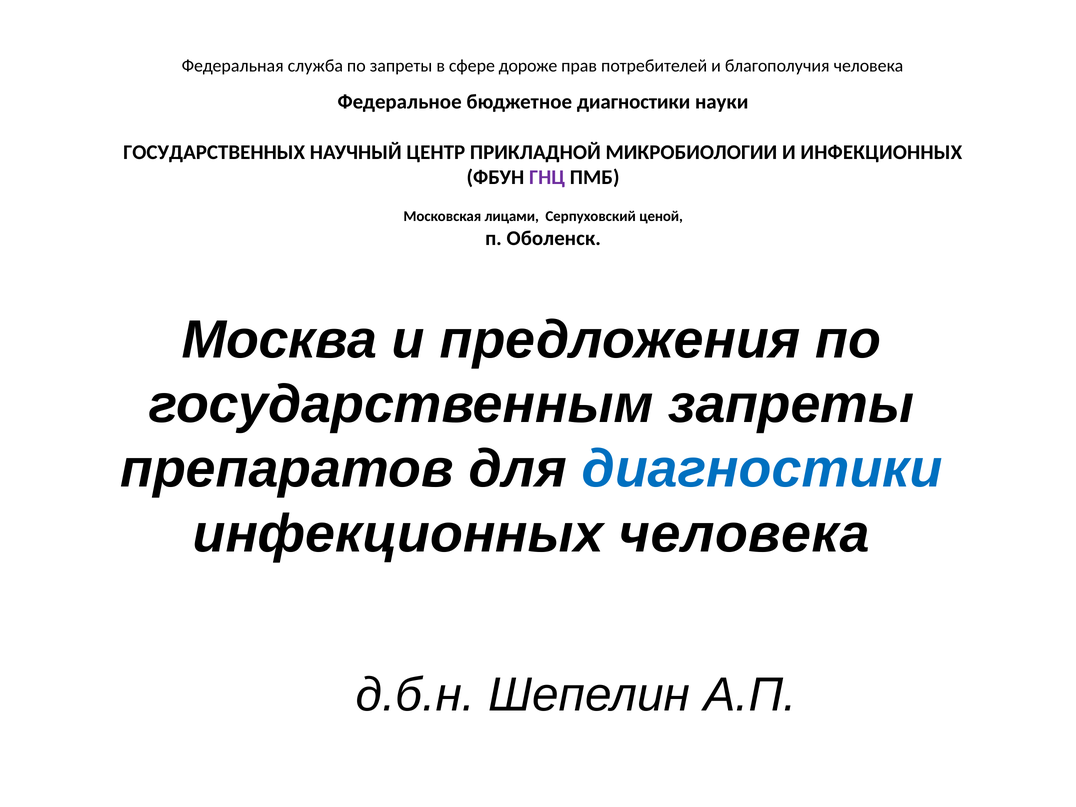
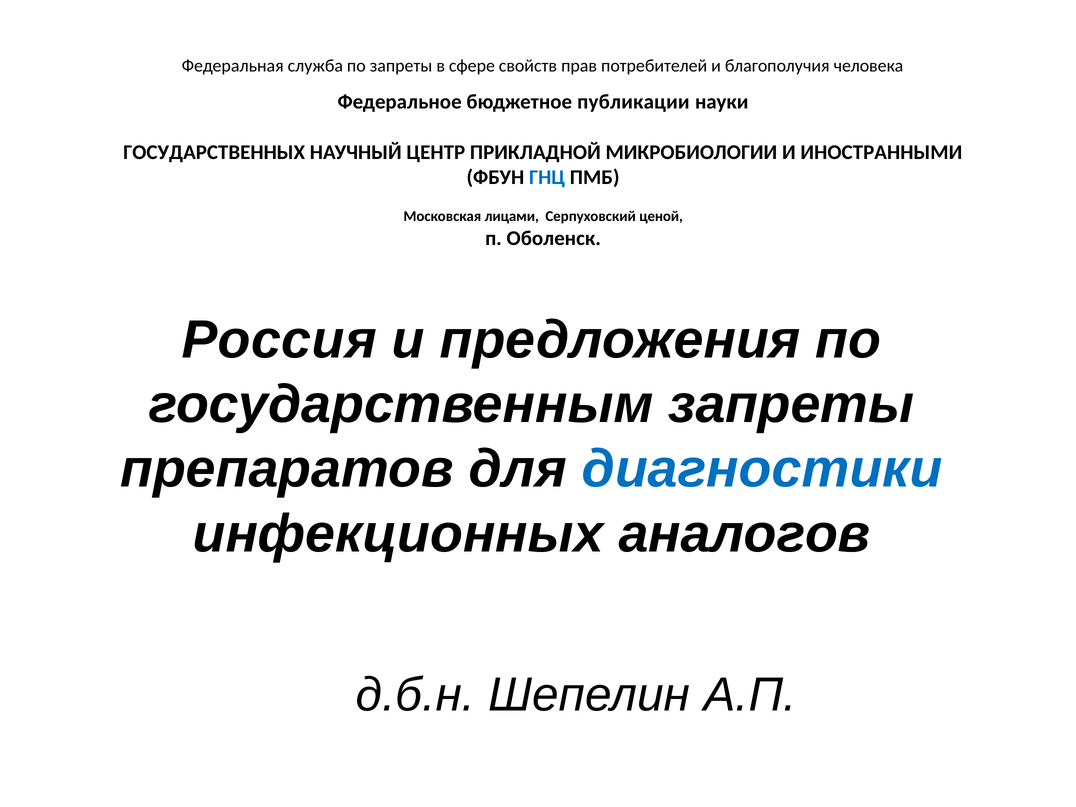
дороже: дороже -> свойств (528, 66)
бюджетное диагностики: диагностики -> публикации (633, 102)
И ИНФЕКЦИОННЫХ: ИНФЕКЦИОННЫХ -> ИНОСТРАННЫМИ (881, 152)
ГНЦ colour: purple -> blue (547, 177)
Москва: Москва -> Россия (279, 340)
инфекционных человека: человека -> аналогов (744, 534)
